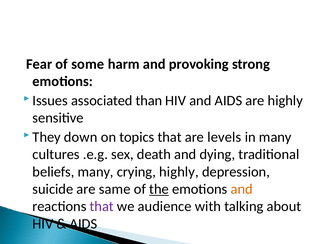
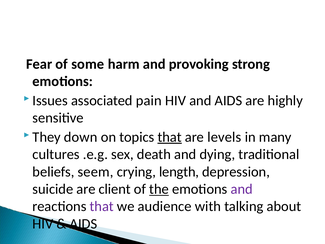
than: than -> pain (149, 100)
that underline: none -> present (170, 137)
beliefs many: many -> seem (96, 172)
crying highly: highly -> length (179, 172)
same: same -> client (115, 189)
and colour: orange -> purple (242, 189)
